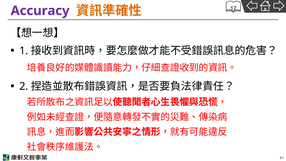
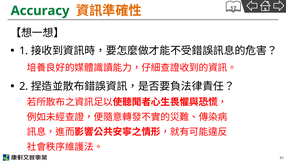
Accuracy colour: purple -> green (40, 11)
